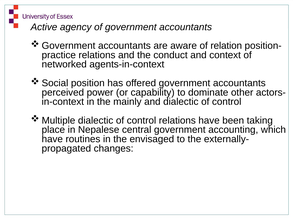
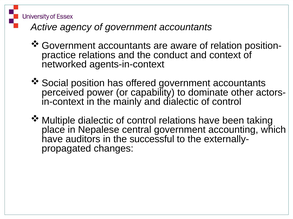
routines: routines -> auditors (83, 140)
envisaged: envisaged -> successful (152, 140)
